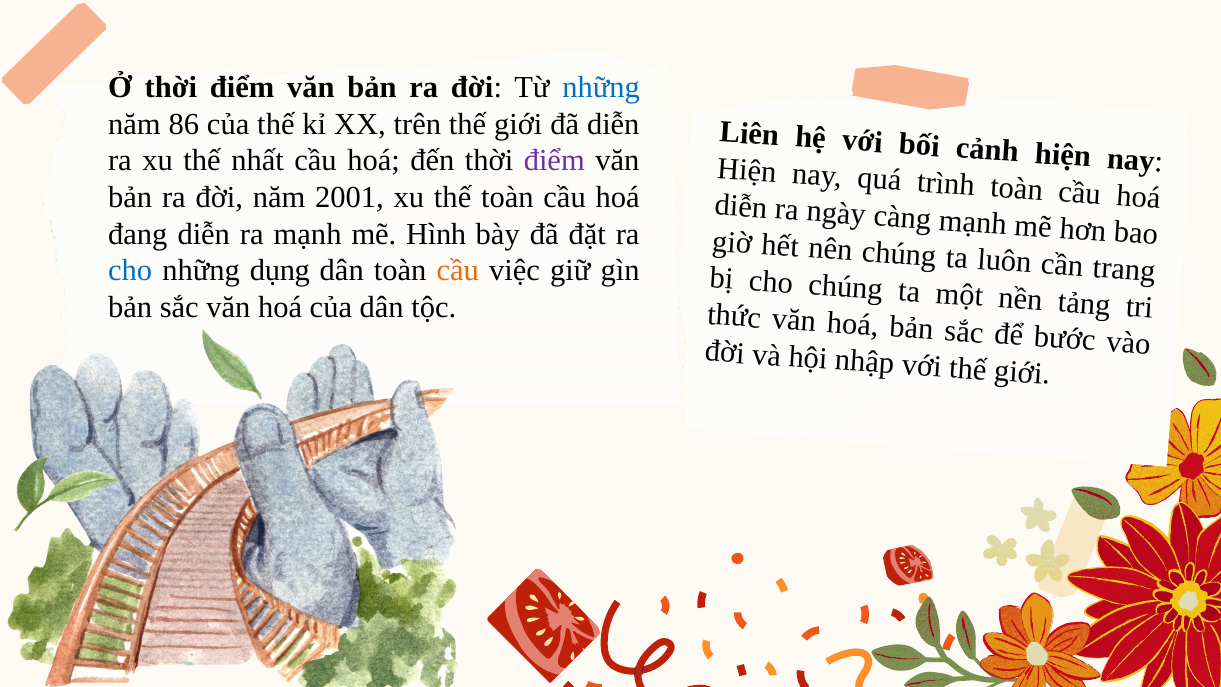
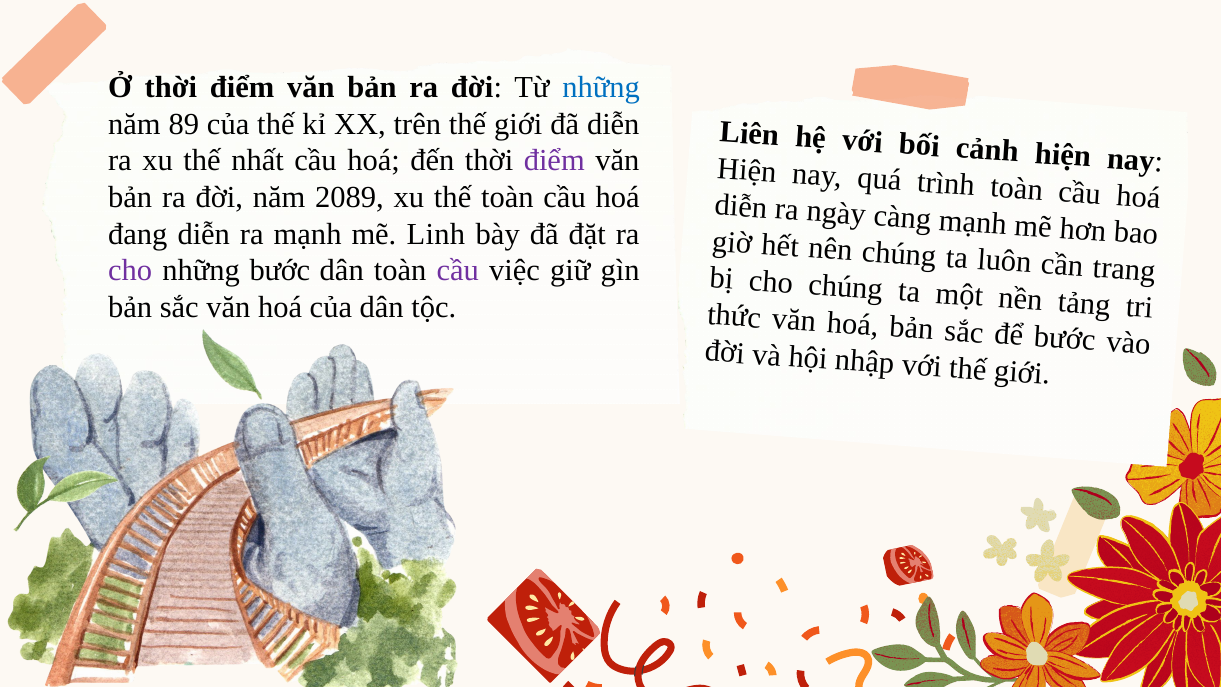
86: 86 -> 89 (184, 124)
2001: 2001 -> 2089 (349, 197)
Hình: Hình -> Linh (436, 234)
cho colour: blue -> purple (130, 271)
những dụng: dụng -> bước (280, 271)
cầu colour: orange -> purple (458, 271)
